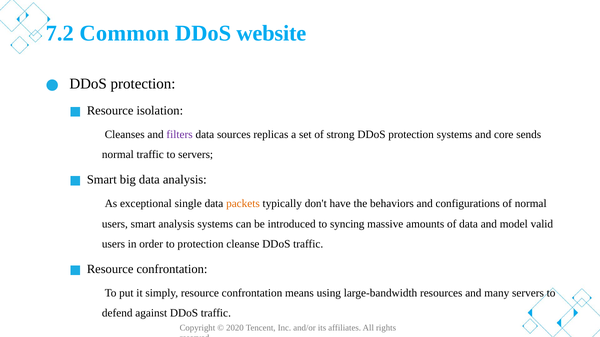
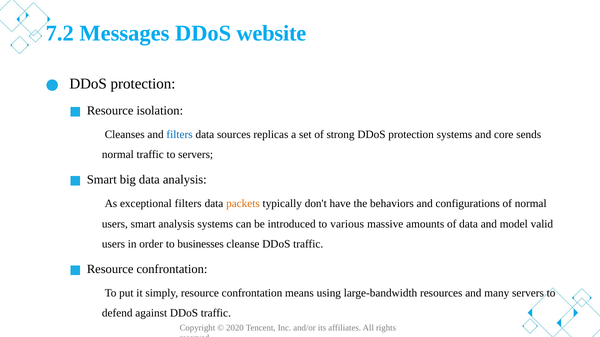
Common: Common -> Messages (124, 33)
filters colour: purple -> blue (180, 135)
exceptional single: single -> filters (188, 204)
syncing: syncing -> various (347, 224)
to protection: protection -> businesses (201, 244)
